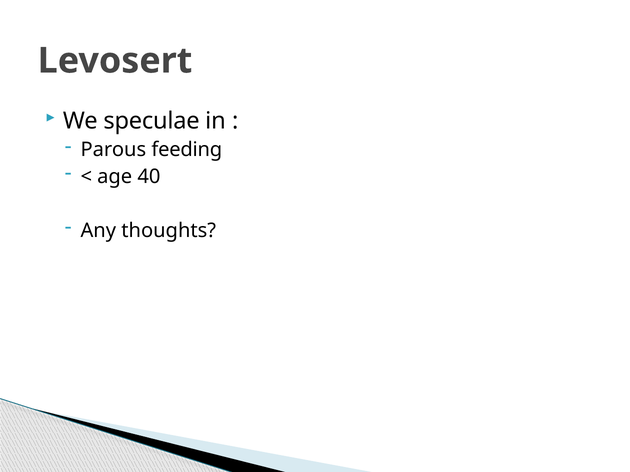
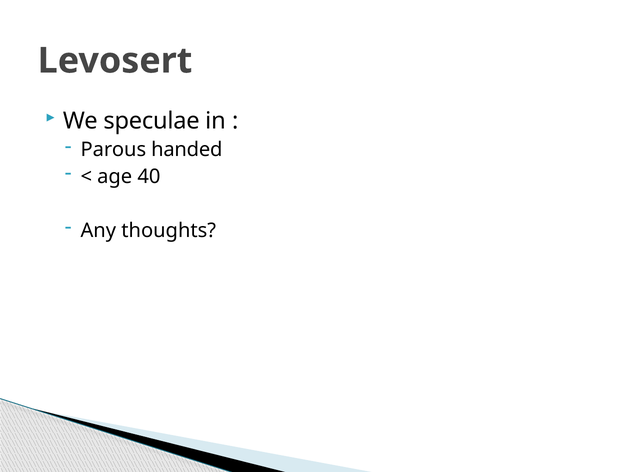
feeding: feeding -> handed (187, 150)
